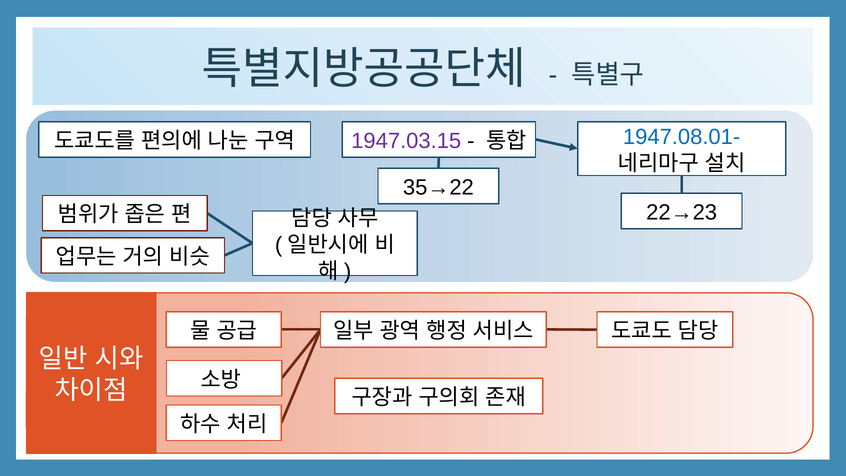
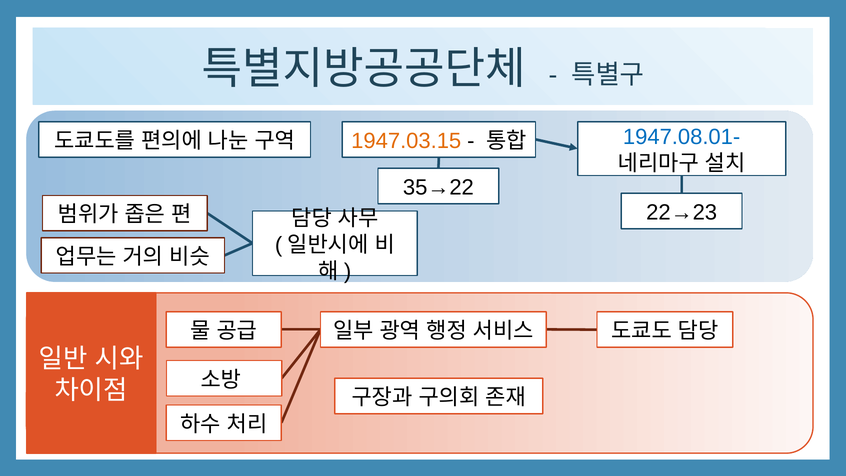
1947.03.15 colour: purple -> orange (406, 141)
